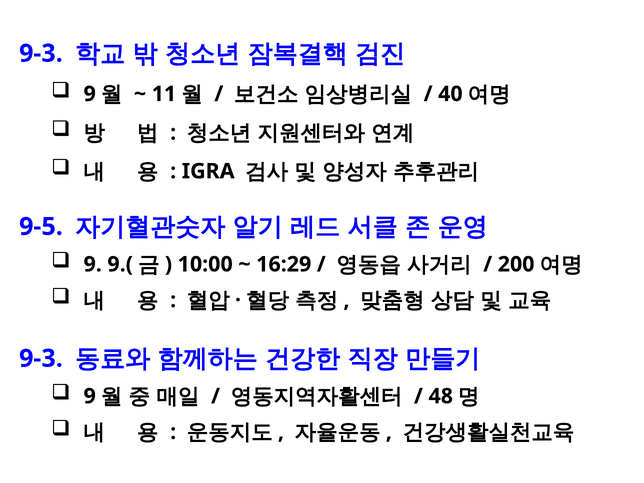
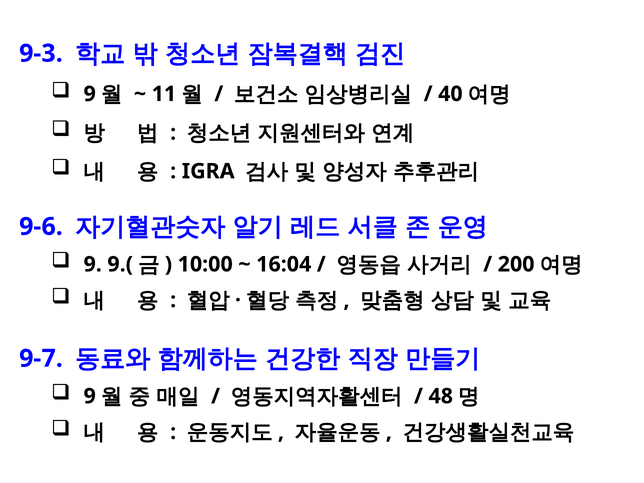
9-5: 9-5 -> 9-6 (41, 227)
16:29: 16:29 -> 16:04 (284, 264)
9-3: 9-3 -> 9-7 (41, 358)
